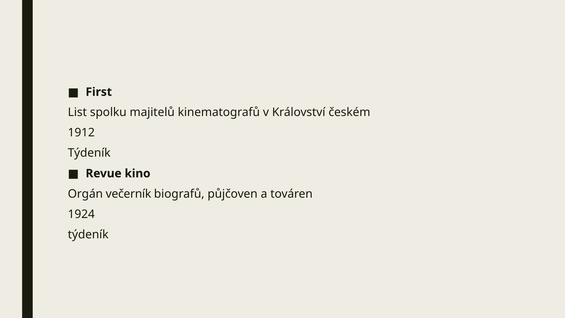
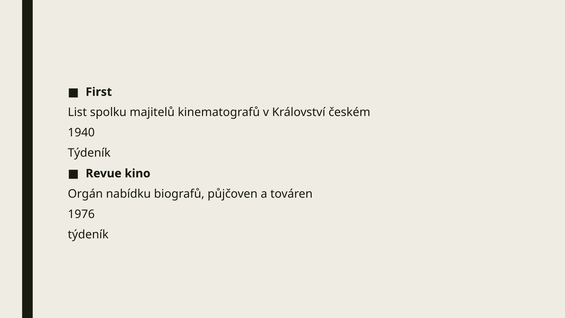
1912: 1912 -> 1940 (81, 133)
večerník: večerník -> nabídku (128, 194)
1924: 1924 -> 1976 (81, 214)
